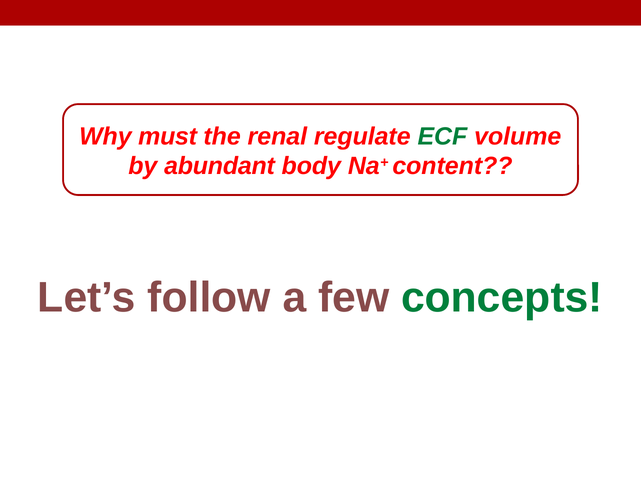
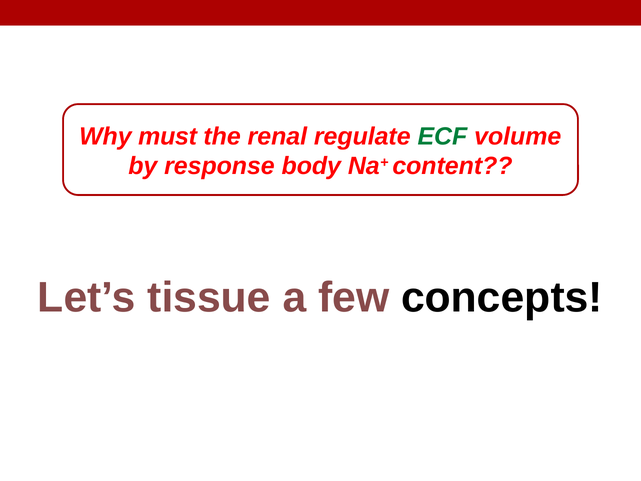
abundant: abundant -> response (219, 166)
follow: follow -> tissue (209, 297)
concepts colour: green -> black (502, 297)
